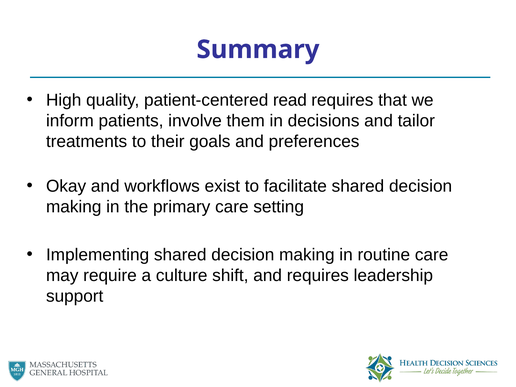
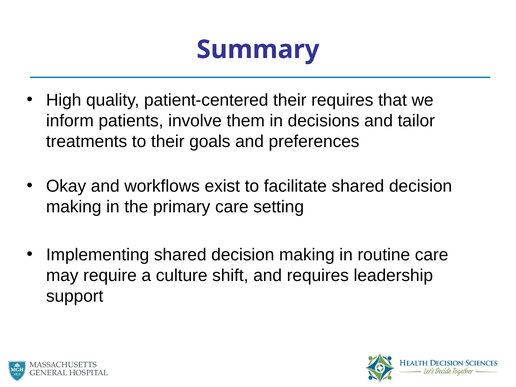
patient-centered read: read -> their (290, 100)
